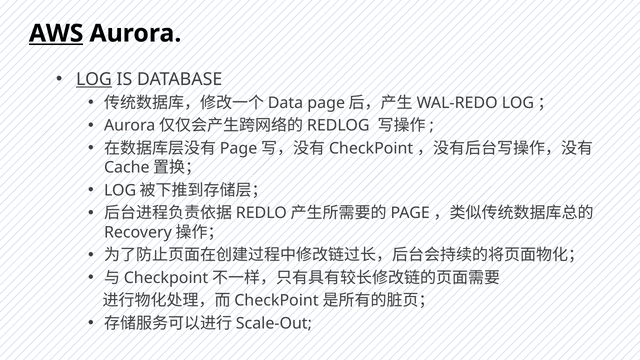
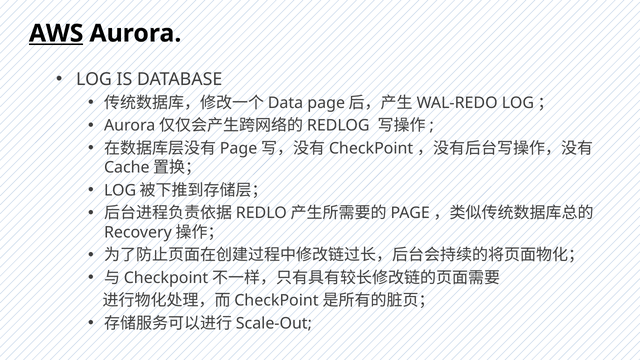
LOG underline: present -> none (94, 79)
